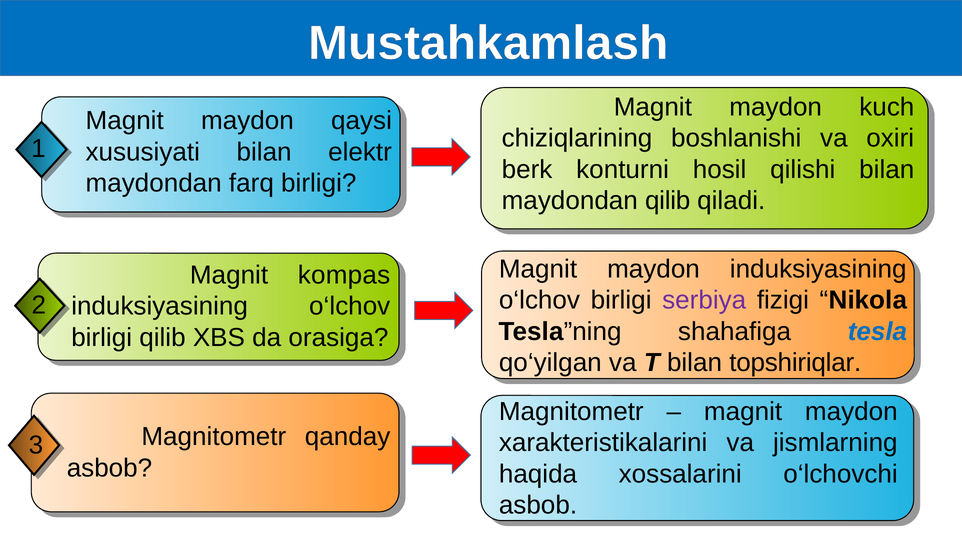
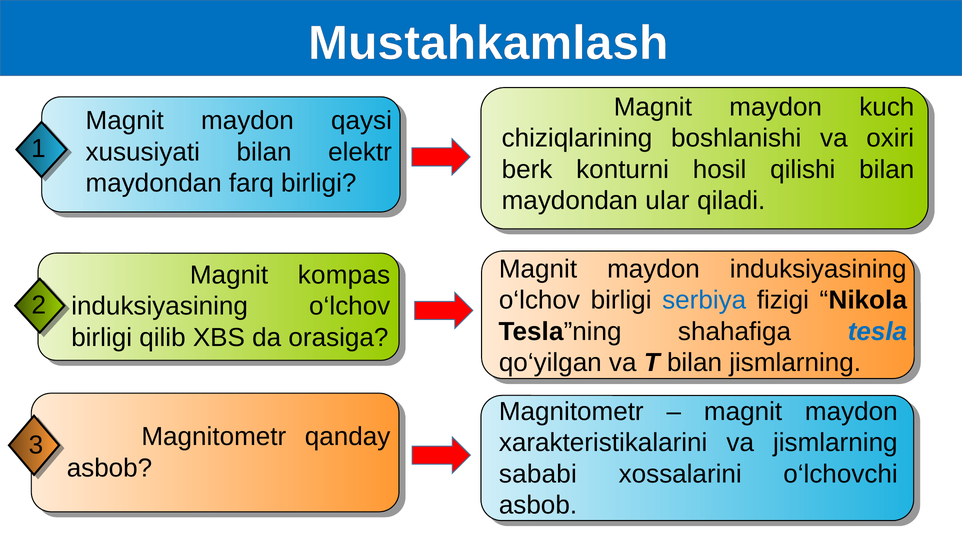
maydondan qilib: qilib -> ular (667, 201)
serbiya colour: purple -> blue (704, 300)
bilan topshiriqlar: topshiriqlar -> jismlarning (795, 363)
haqida: haqida -> sababi (538, 474)
